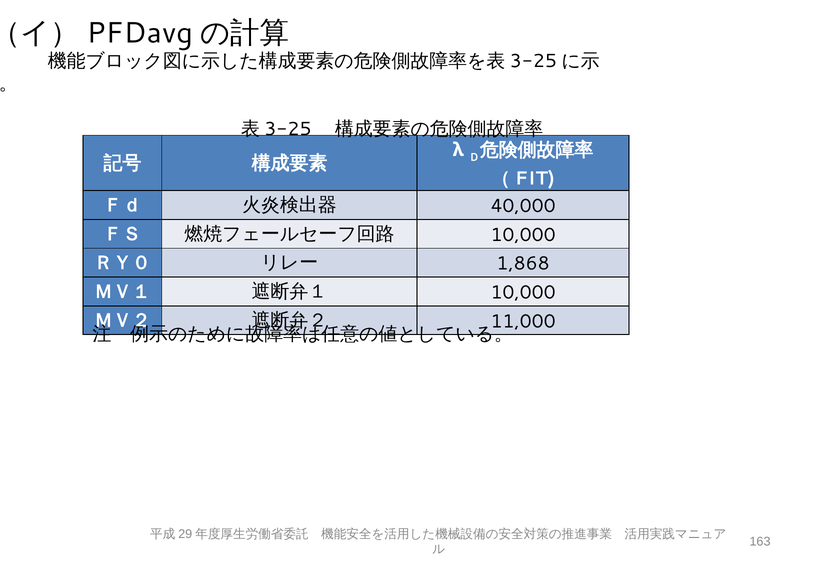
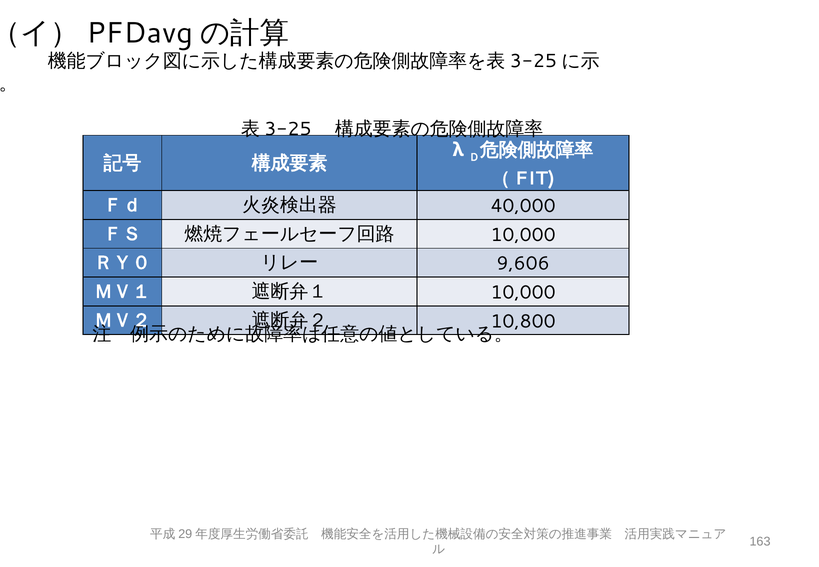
1,868: 1,868 -> 9,606 (523, 264)
11,000: 11,000 -> 10,800 (523, 321)
